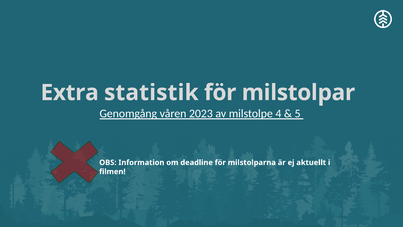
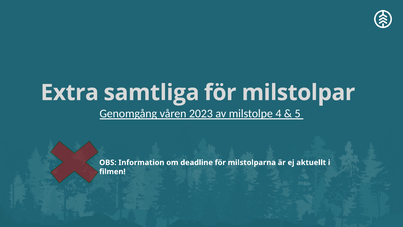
statistik: statistik -> samtliga (152, 93)
